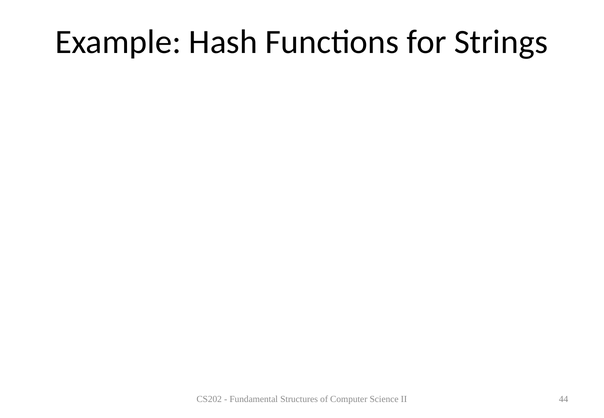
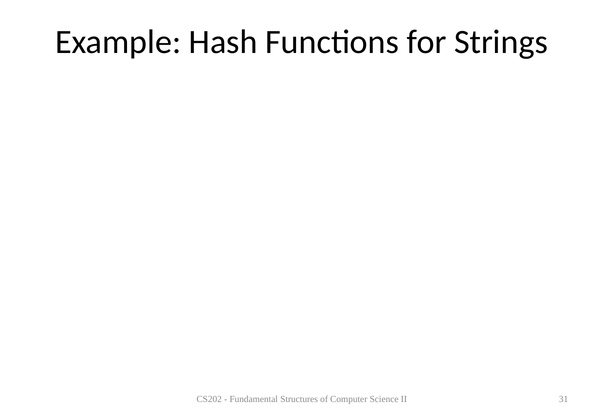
44: 44 -> 31 (564, 399)
